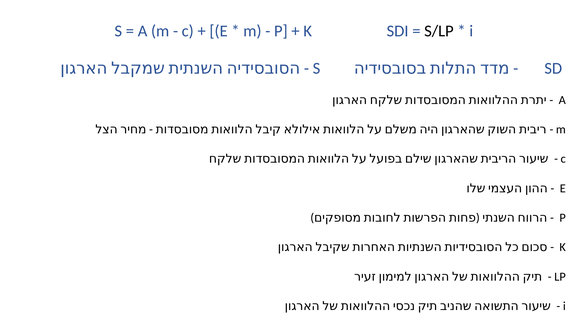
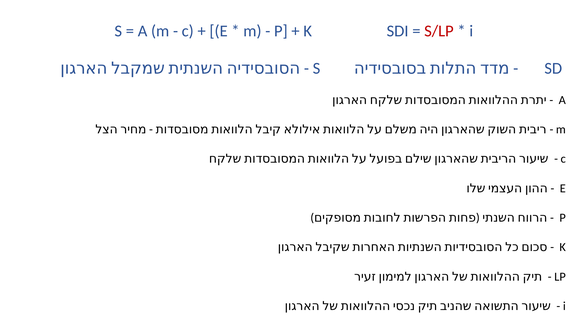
S/LP colour: black -> red (439, 31)
